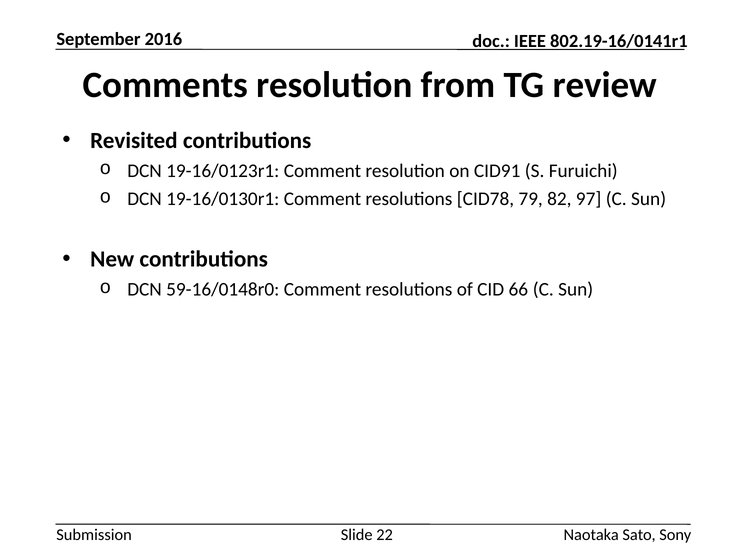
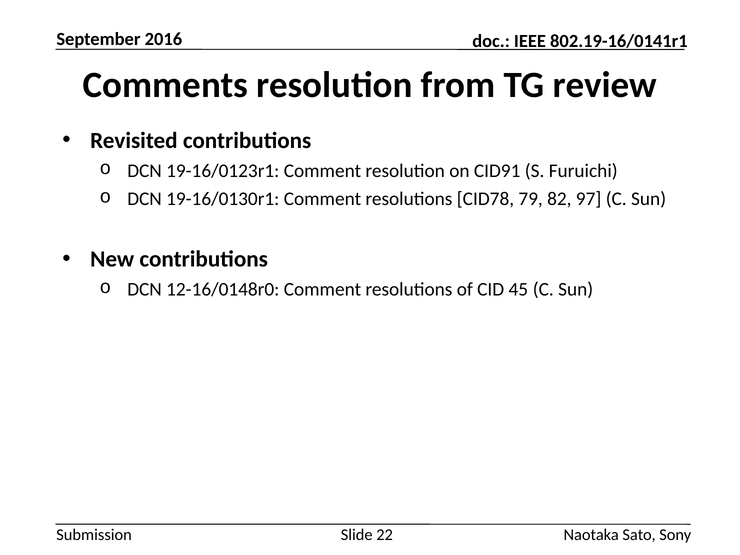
59-16/0148r0: 59-16/0148r0 -> 12-16/0148r0 (223, 290)
66: 66 -> 45 (518, 290)
